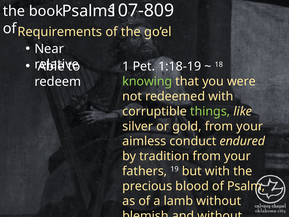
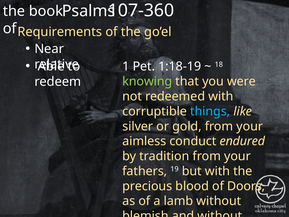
107-809: 107-809 -> 107-360 (141, 11)
things colour: light green -> light blue (210, 111)
Psalm: Psalm -> Doors (246, 186)
